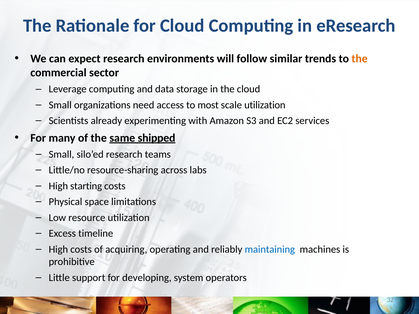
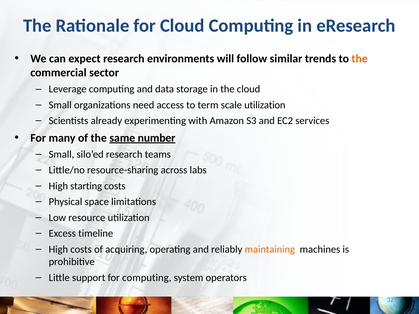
most: most -> term (208, 105)
shipped: shipped -> number (157, 138)
maintaining colour: blue -> orange (270, 249)
for developing: developing -> computing (147, 278)
